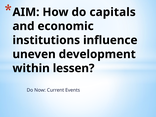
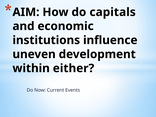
lessen: lessen -> either (73, 68)
